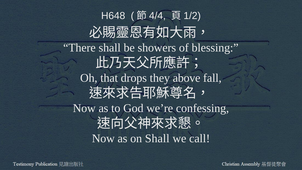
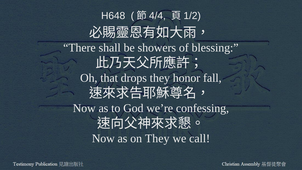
above: above -> honor (187, 78)
on Shall: Shall -> They (157, 138)
